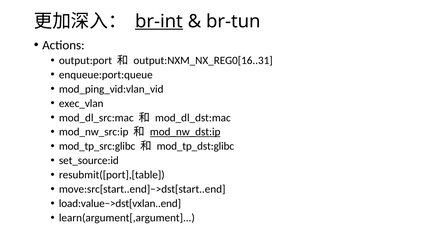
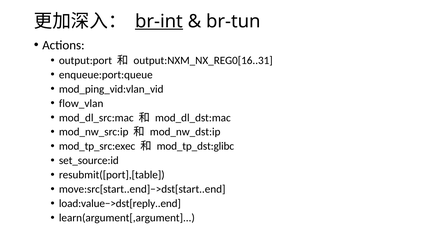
exec_vlan: exec_vlan -> flow_vlan (81, 104)
mod_nw_dst:ip underline: present -> none (185, 132)
mod_tp_src:glibc: mod_tp_src:glibc -> mod_tp_src:exec (97, 146)
load:value−>dst[vxlan..end: load:value−>dst[vxlan..end -> load:value−>dst[reply..end (120, 204)
